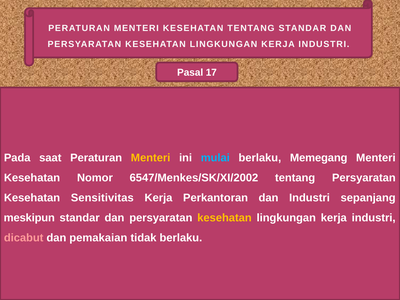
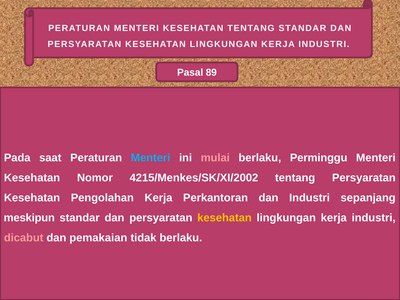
17: 17 -> 89 (211, 73)
Menteri colour: yellow -> light blue (151, 158)
mulai colour: light blue -> pink (215, 158)
Memegang: Memegang -> Perminggu (319, 158)
6547/Menkes/SK/XI/2002: 6547/Menkes/SK/XI/2002 -> 4215/Menkes/SK/XI/2002 (194, 178)
Sensitivitas: Sensitivitas -> Pengolahan (102, 198)
